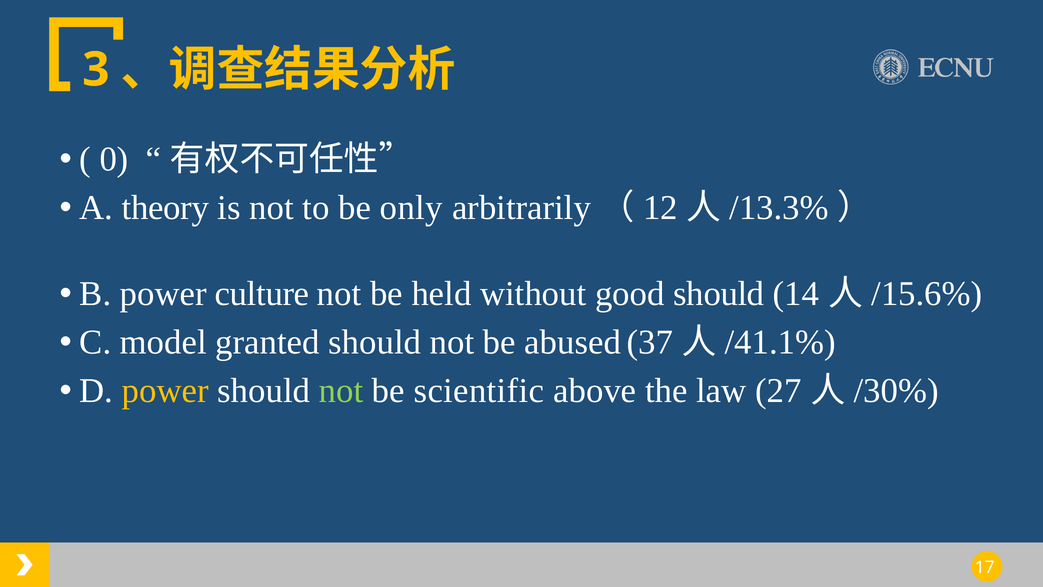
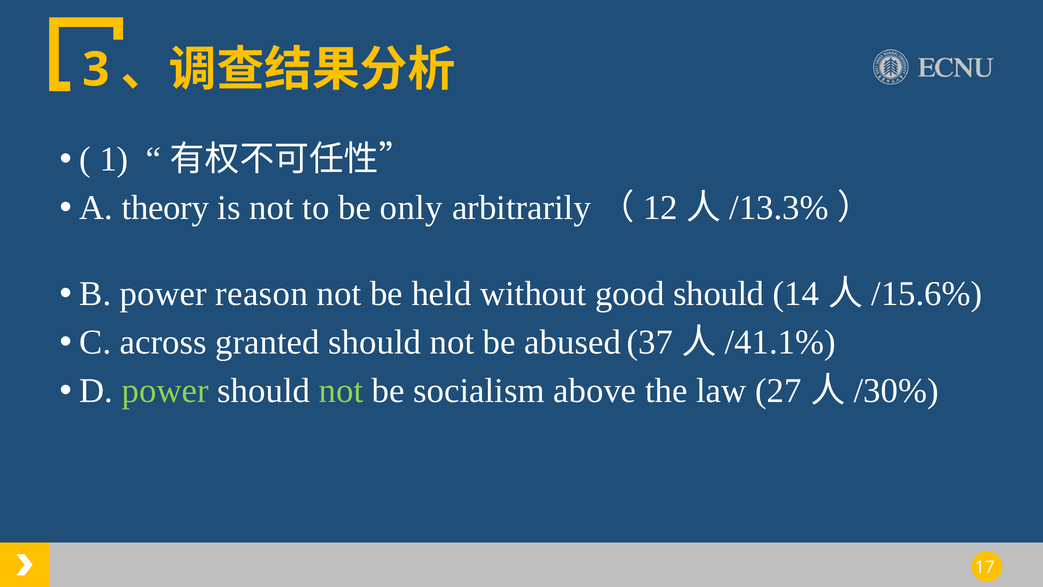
0: 0 -> 1 (114, 159)
culture: culture -> reason (262, 294)
model: model -> across (163, 342)
power colour: yellow -> light green (165, 391)
scientific: scientific -> socialism (479, 391)
